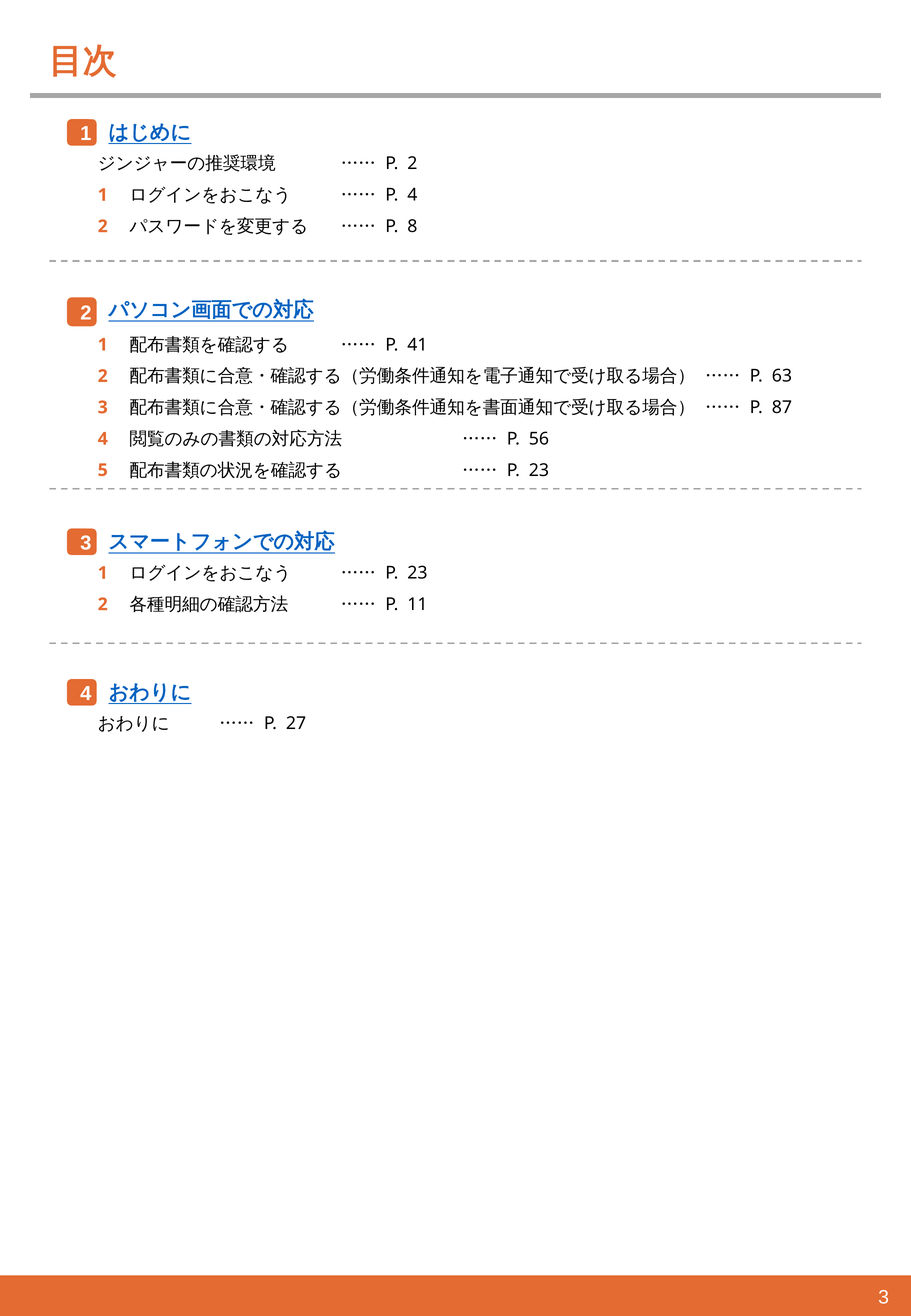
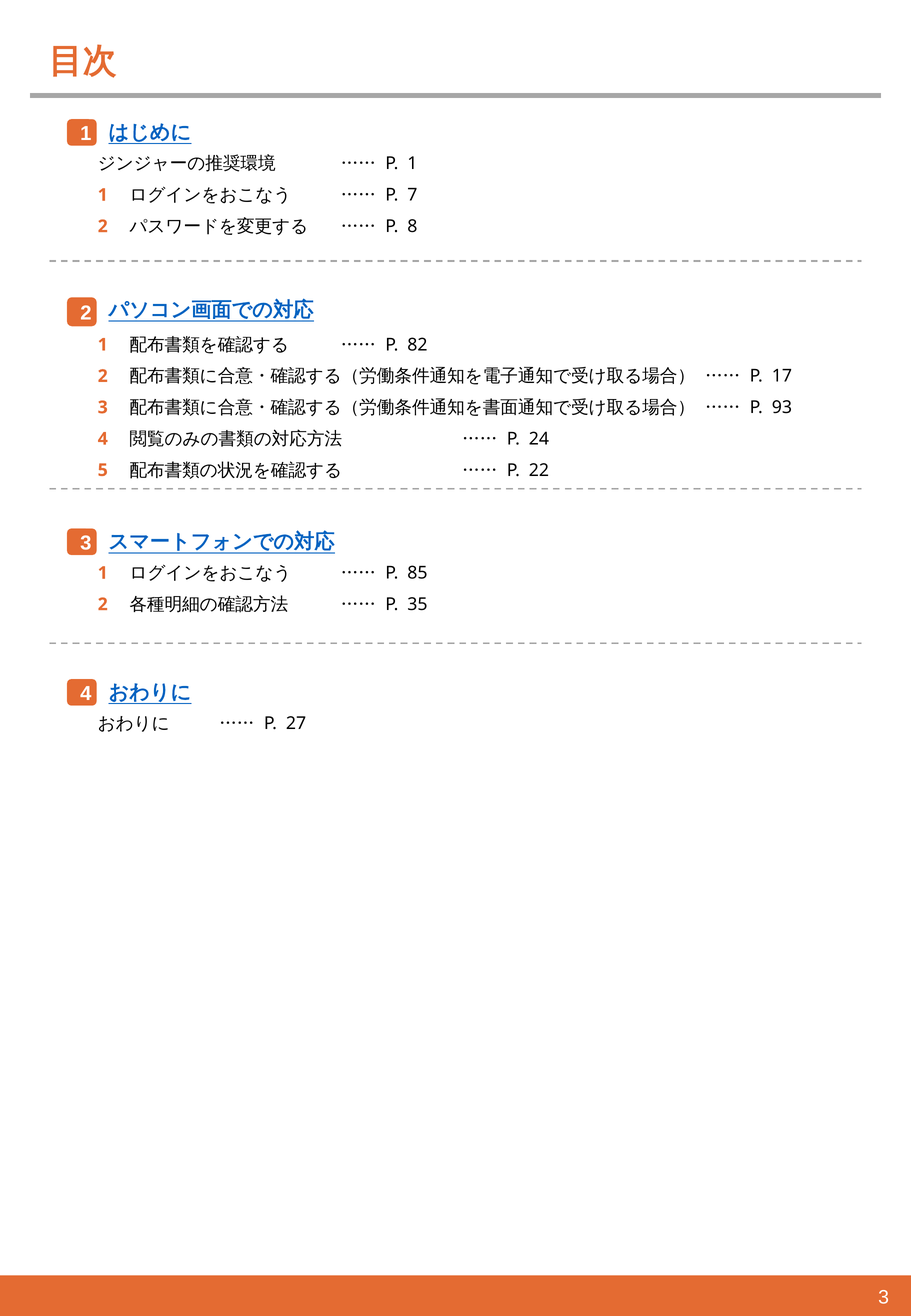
P 2: 2 -> 1 (412, 164)
P 4: 4 -> 7 (412, 195)
41: 41 -> 82 (417, 345)
63: 63 -> 17 (782, 376)
87: 87 -> 93 (782, 407)
56: 56 -> 24 (539, 439)
23: 23 -> 22 (539, 470)
23: 23 -> 85 (417, 573)
11: 11 -> 35 (417, 604)
